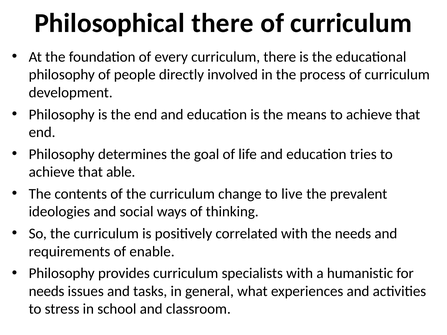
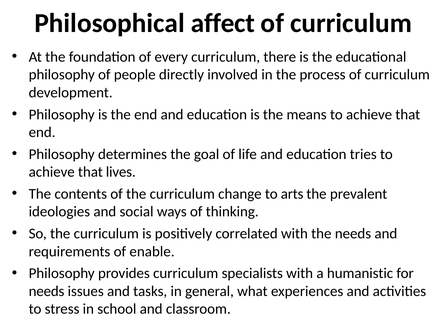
Philosophical there: there -> affect (223, 23)
able: able -> lives (121, 172)
live: live -> arts (292, 194)
